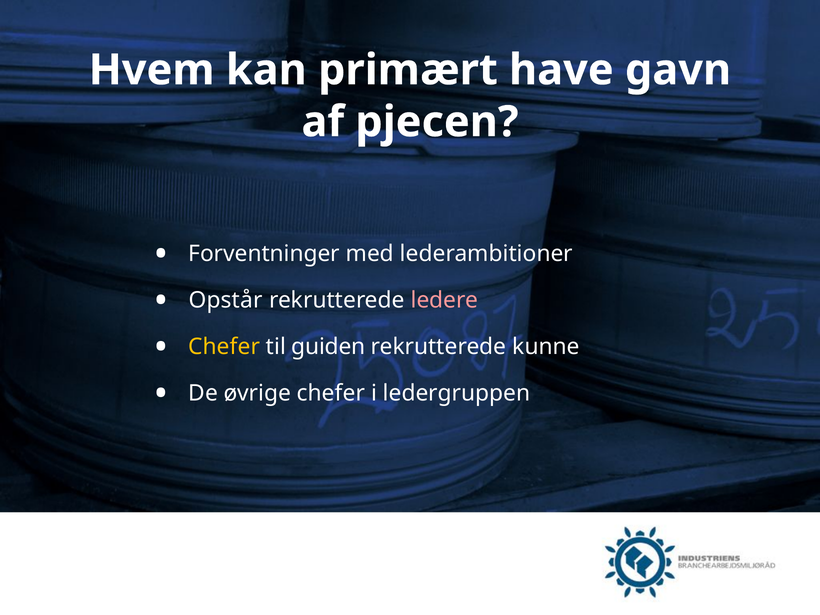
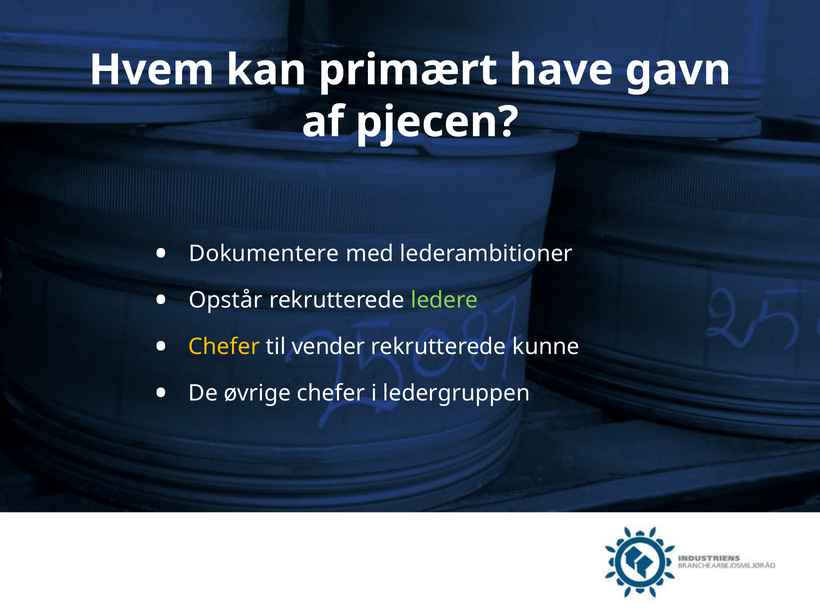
Forventninger: Forventninger -> Dokumentere (264, 254)
ledere colour: pink -> light green (444, 300)
guiden: guiden -> vender (328, 347)
